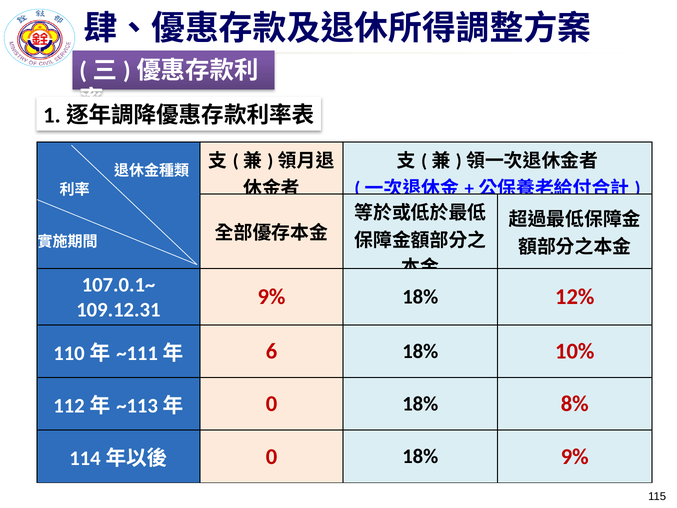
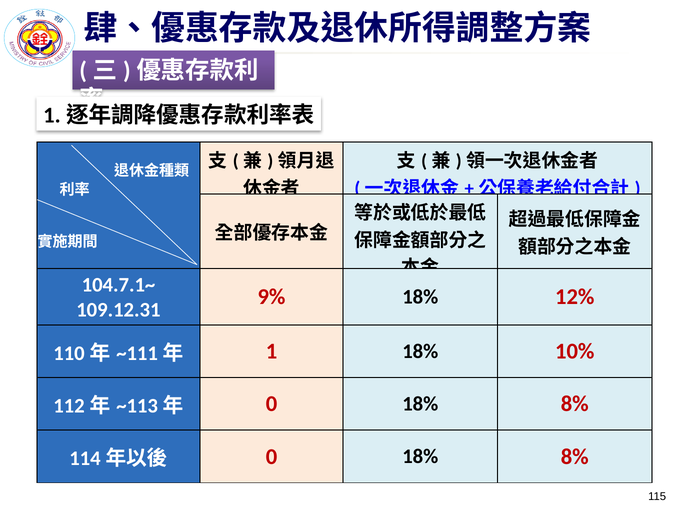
107.0.1~: 107.0.1~ -> 104.7.1~ (118, 285)
6: 6 -> 1 (271, 351)
9%: 9% -> 8% (575, 456)
